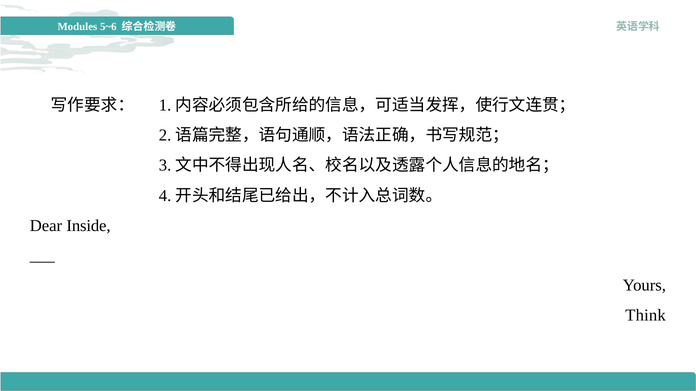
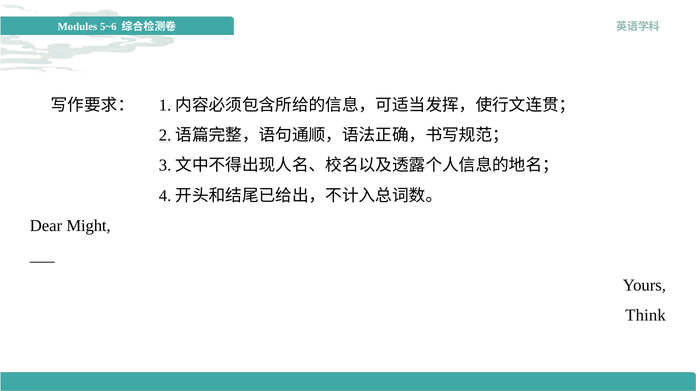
Inside: Inside -> Might (89, 226)
